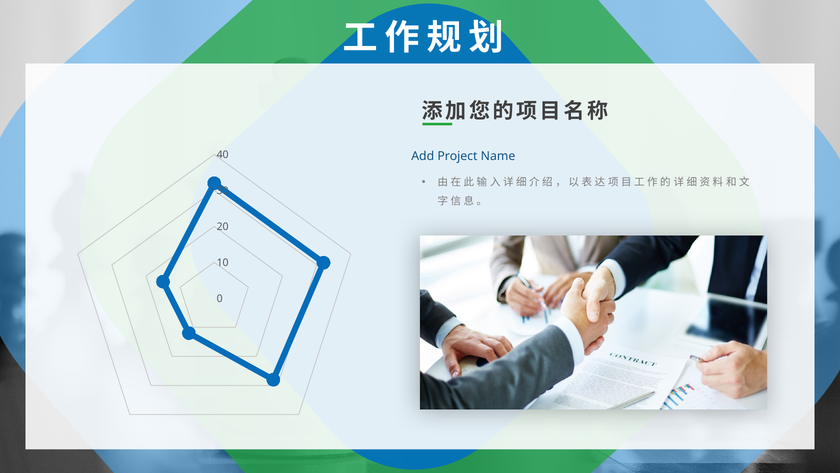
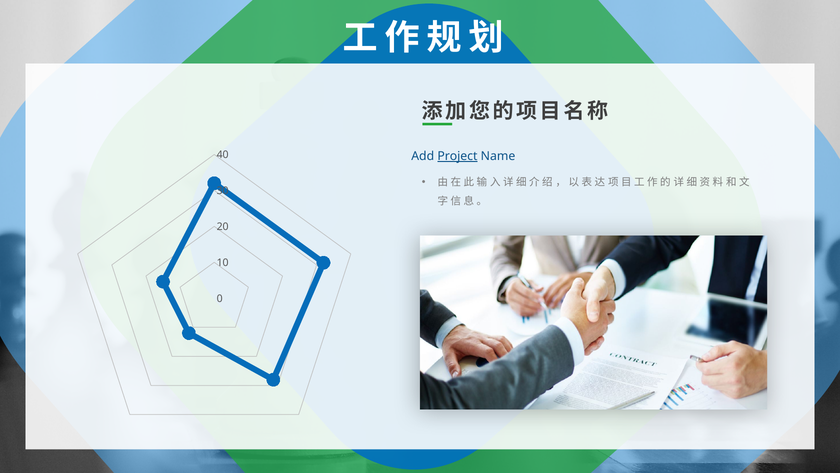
Project underline: none -> present (457, 156)
